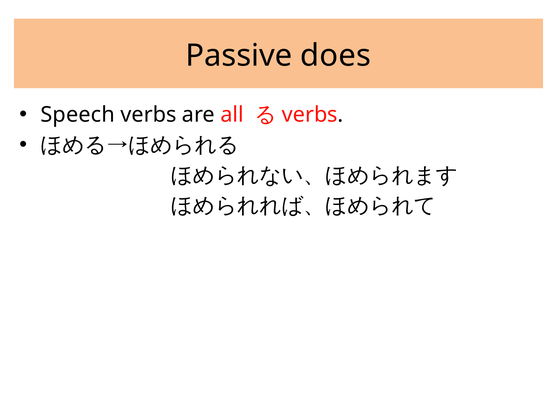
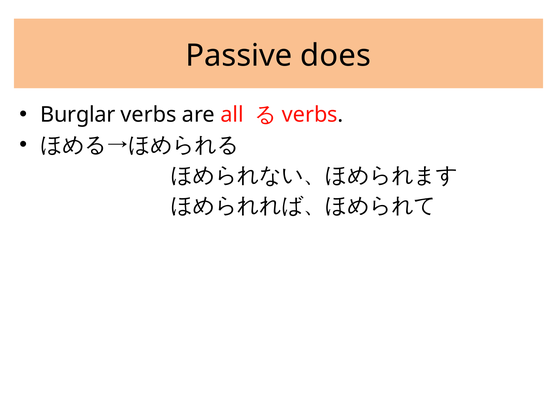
Speech: Speech -> Burglar (78, 115)
